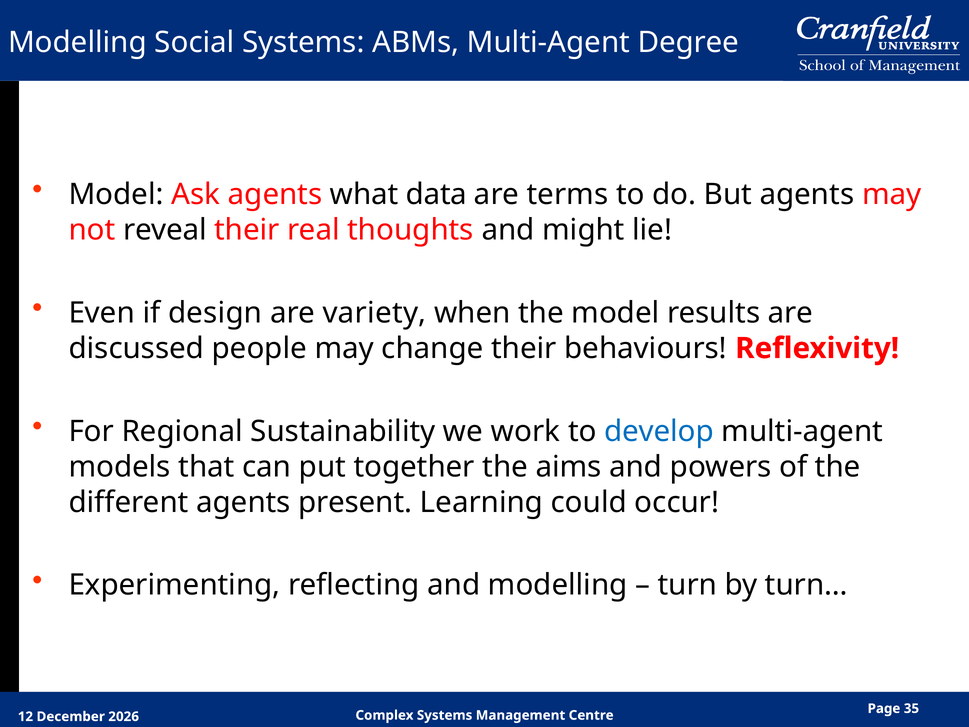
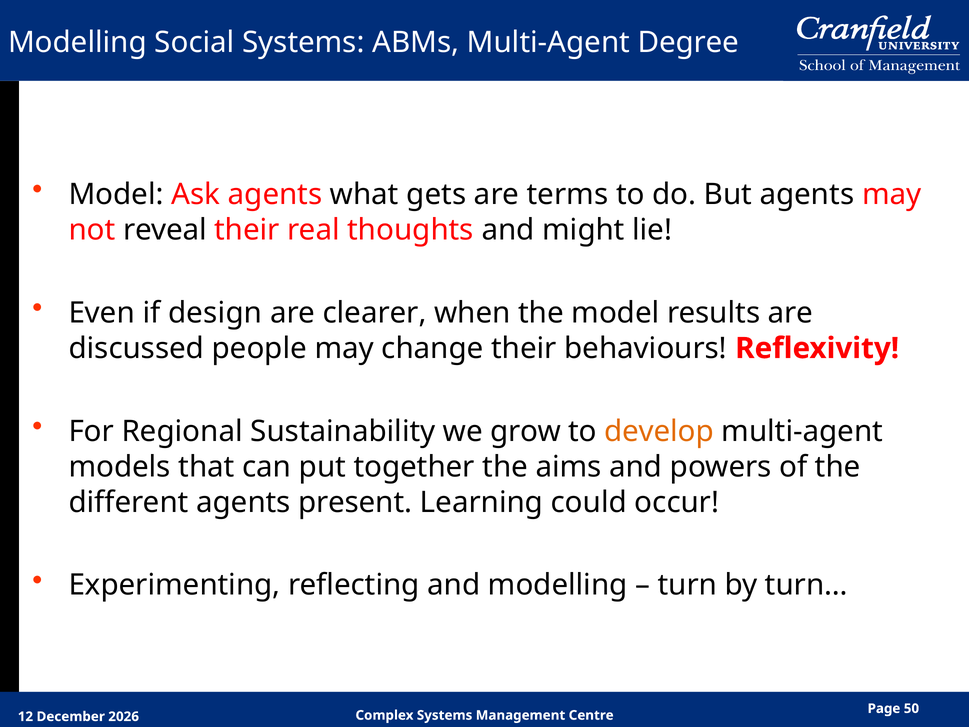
data: data -> gets (436, 194)
variety: variety -> clearer (375, 313)
work: work -> grow (526, 431)
develop colour: blue -> orange (659, 431)
35: 35 -> 50 (911, 708)
